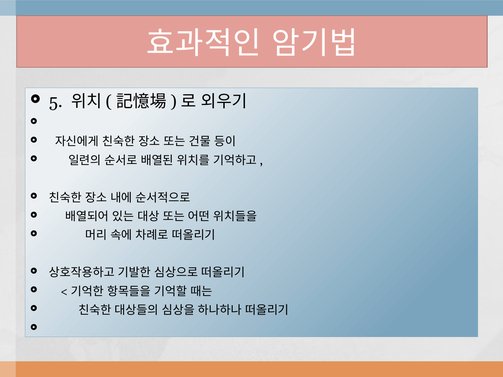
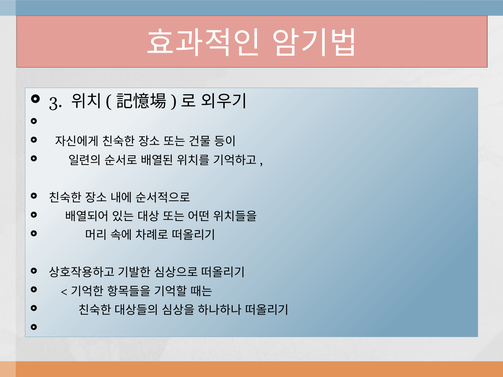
5: 5 -> 3 (56, 102)
